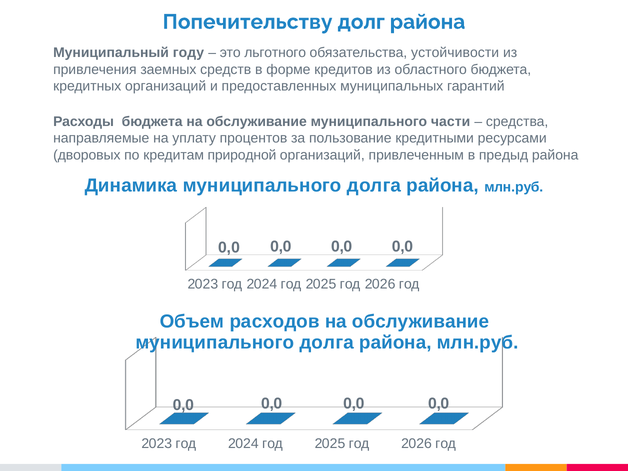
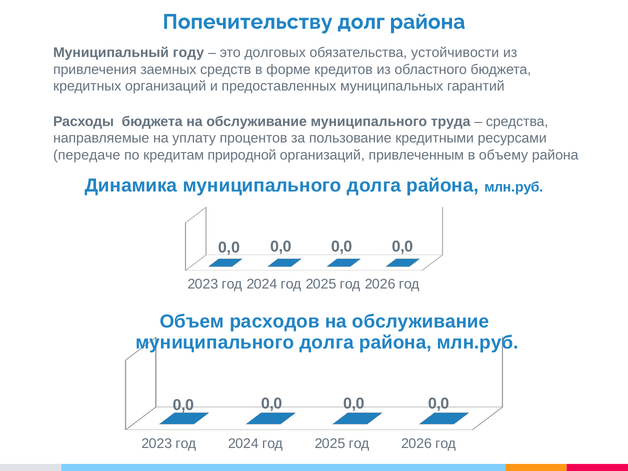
льготного: льготного -> долговых (275, 53)
части: части -> труда (451, 122)
дворовых: дворовых -> передаче (87, 155)
предыд: предыд -> объему (504, 155)
